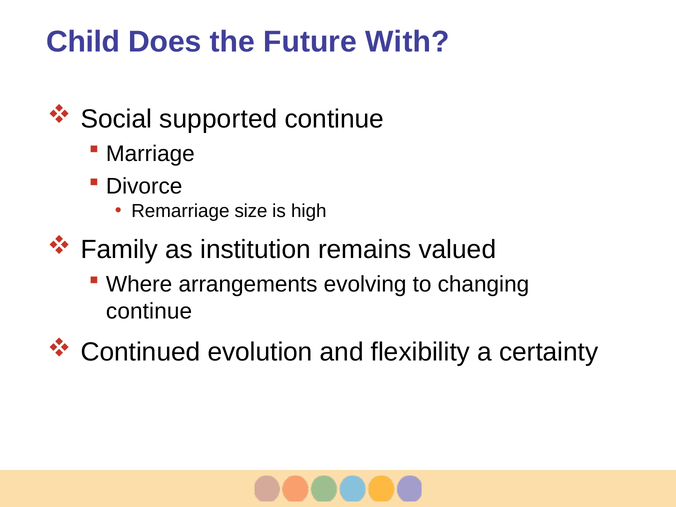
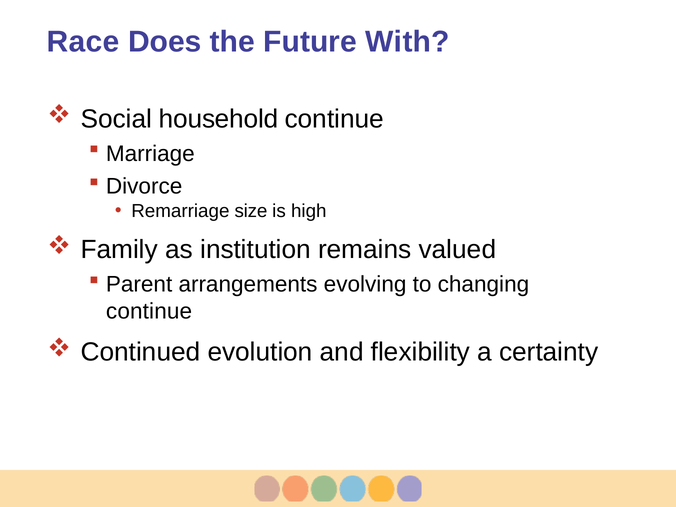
Child: Child -> Race (83, 42)
supported: supported -> household (219, 119)
Where: Where -> Parent (139, 284)
